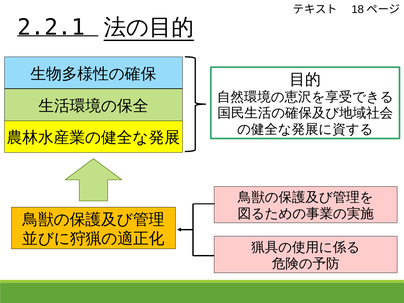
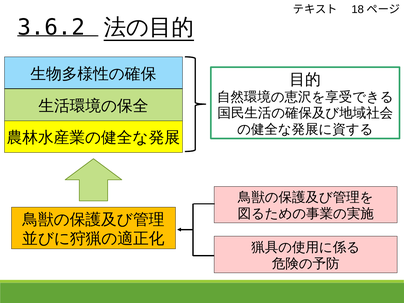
2.2.1: 2.2.1 -> 3.6.2 (51, 27)
